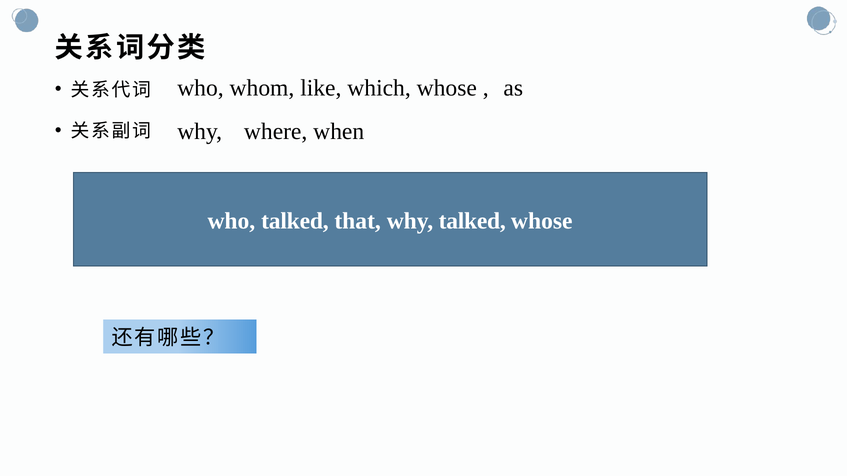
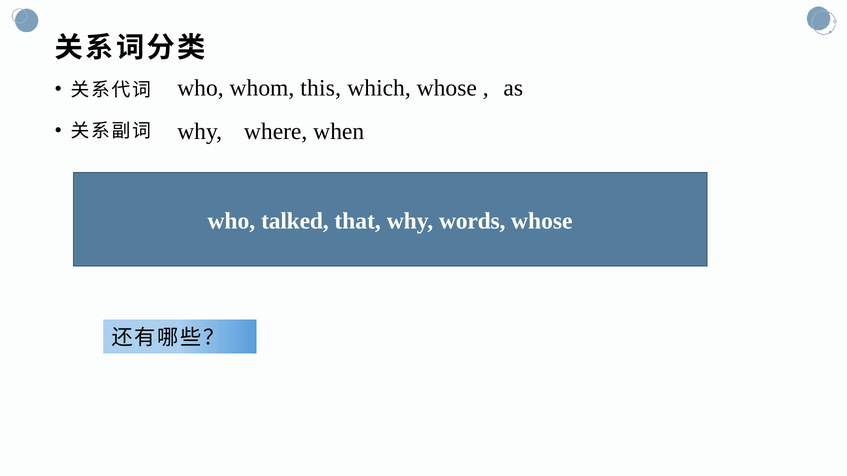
like: like -> this (321, 88)
why talked: talked -> words (472, 221)
